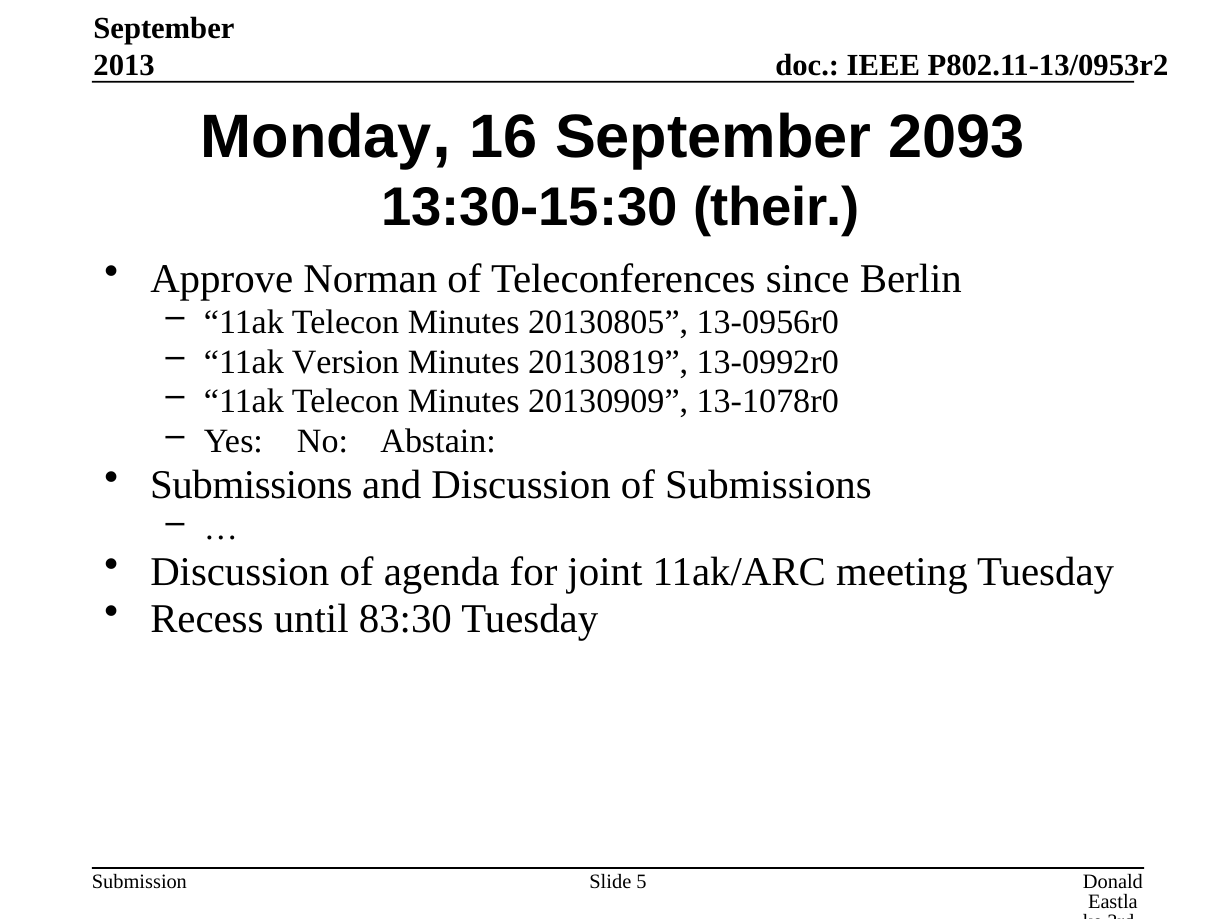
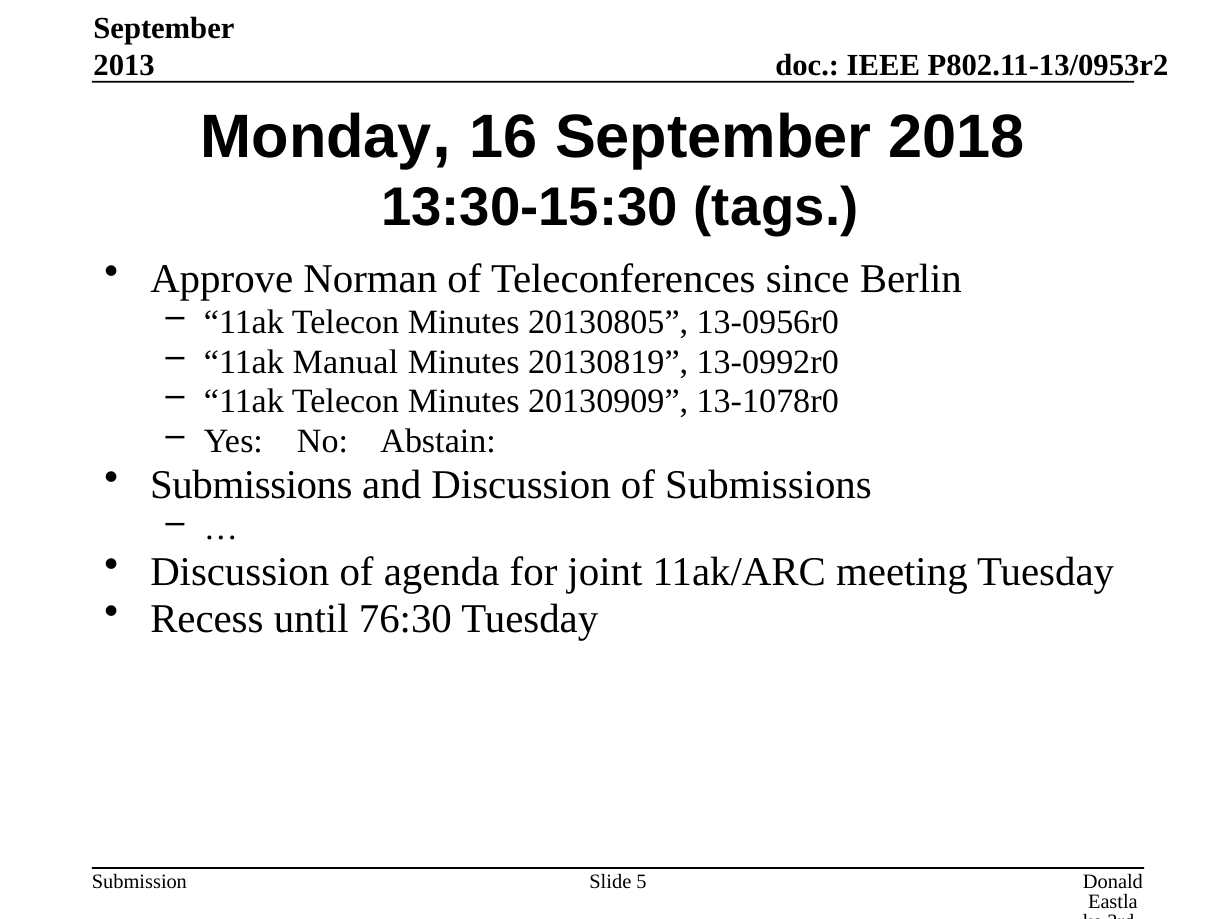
2093: 2093 -> 2018 (957, 138)
their: their -> tags (776, 208)
Version: Version -> Manual (345, 362)
83:30: 83:30 -> 76:30 (405, 619)
